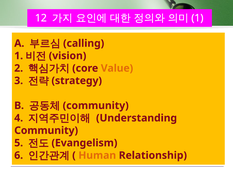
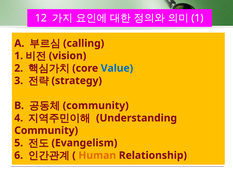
Value colour: orange -> blue (117, 68)
